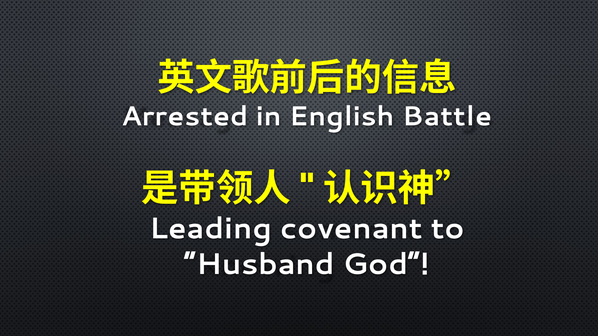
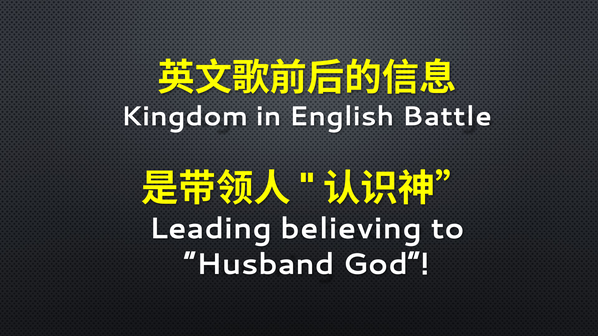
Arrested: Arrested -> Kingdom (185, 117)
covenant: covenant -> believing (351, 229)
